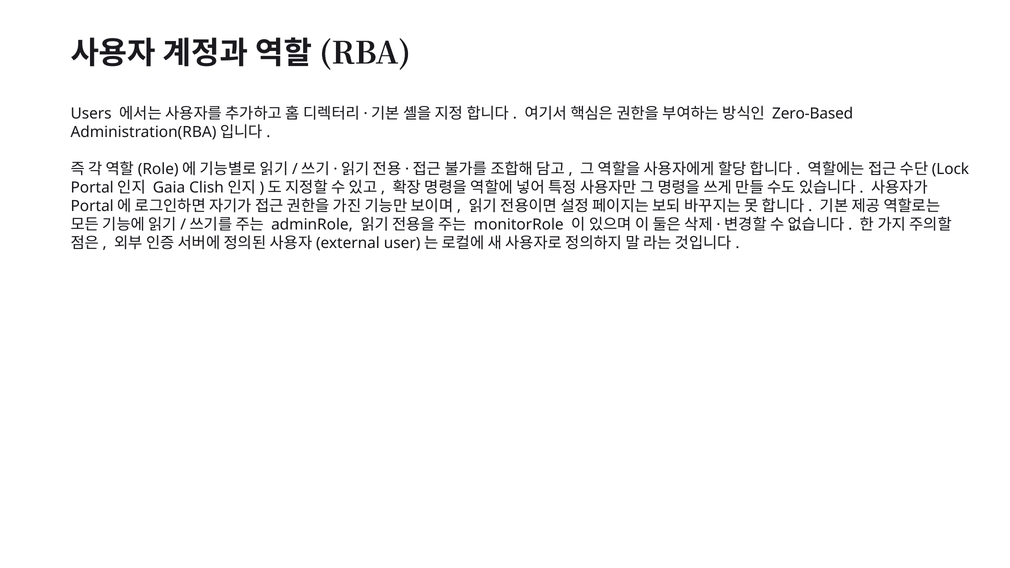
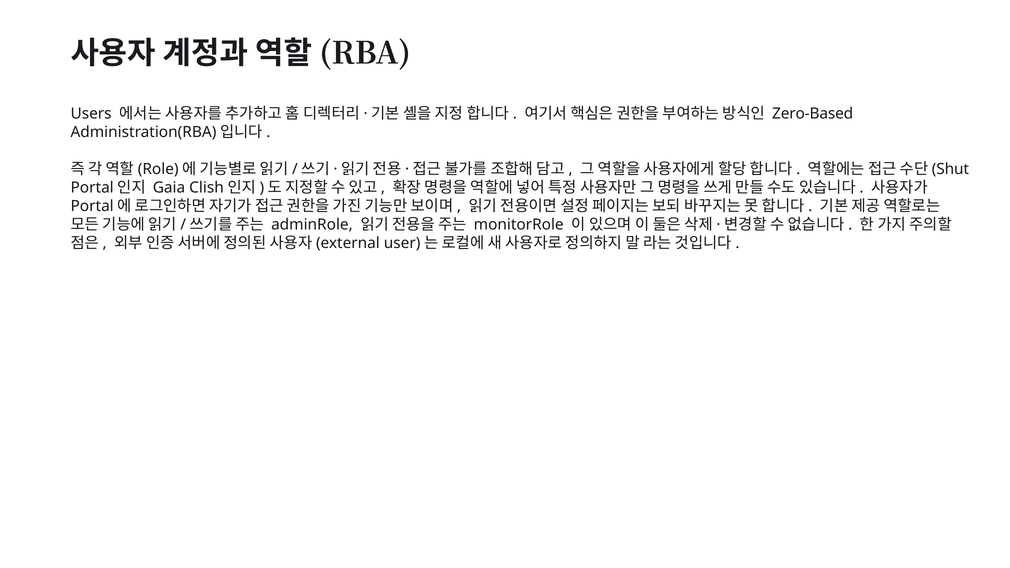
Lock: Lock -> Shut (950, 169)
